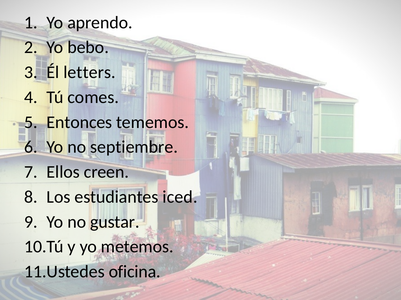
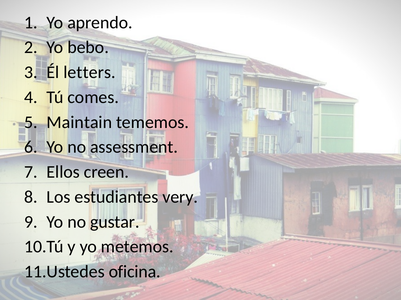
Entonces: Entonces -> Maintain (79, 123)
septiembre: septiembre -> assessment (134, 147)
iced: iced -> very (180, 197)
